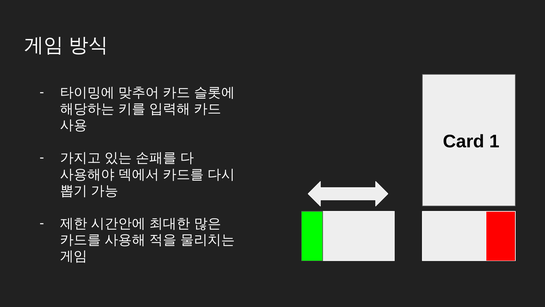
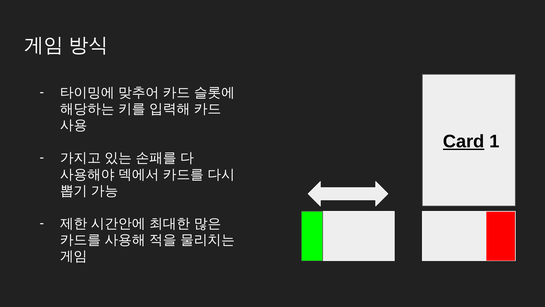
Card underline: none -> present (464, 141)
